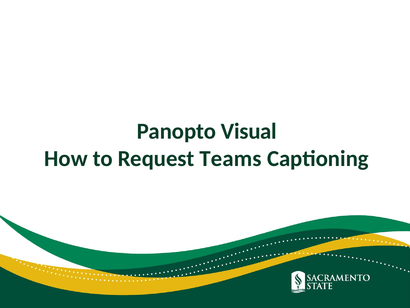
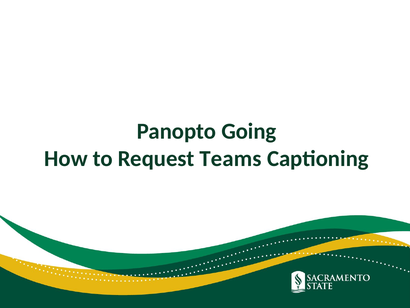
Visual: Visual -> Going (249, 131)
